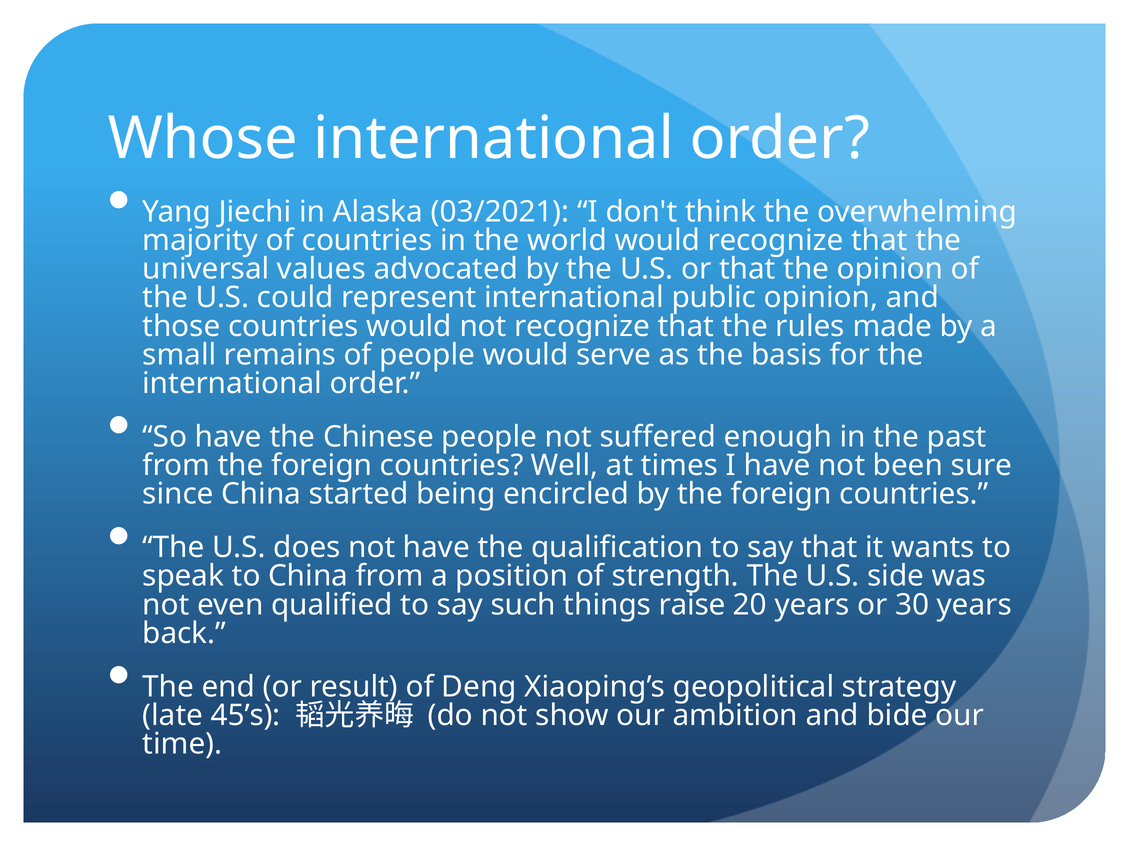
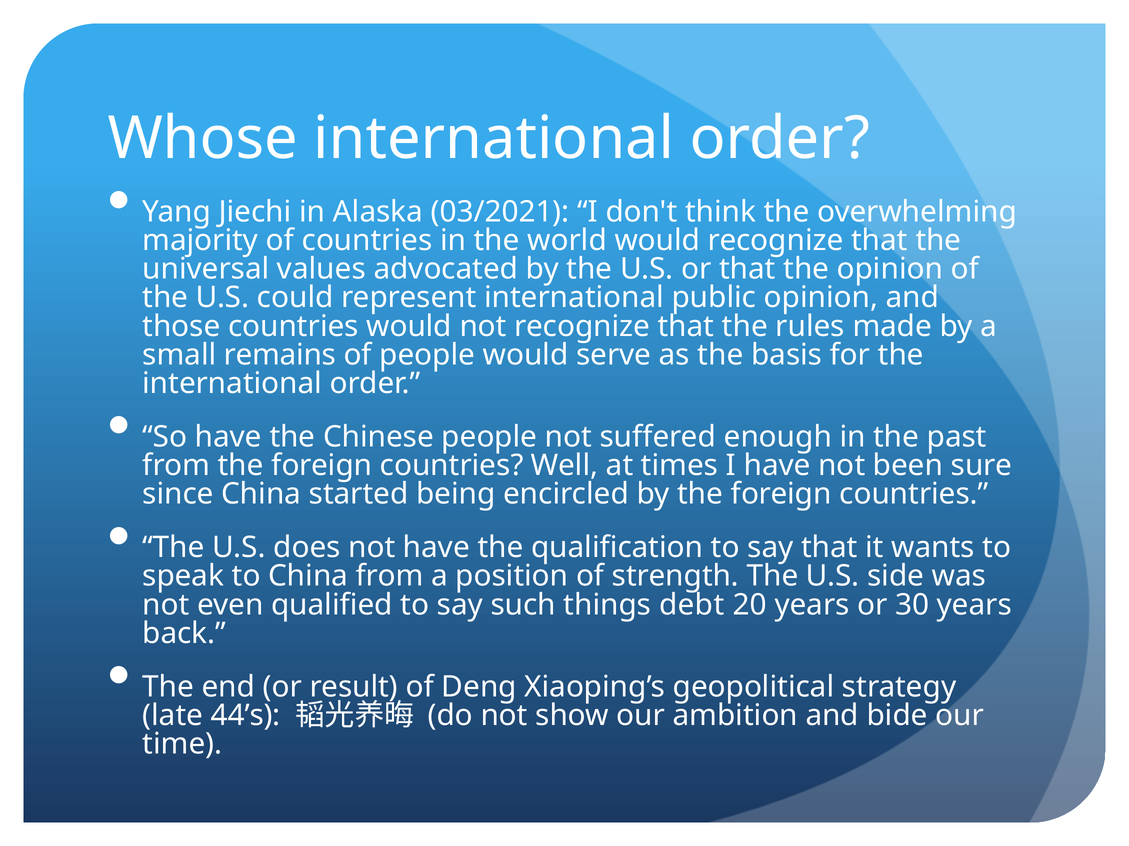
raise: raise -> debt (692, 605)
45’s: 45’s -> 44’s (246, 716)
